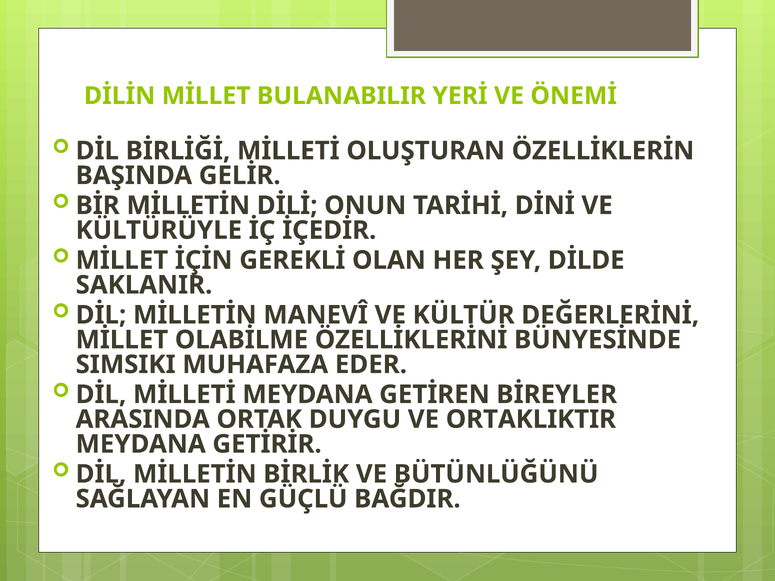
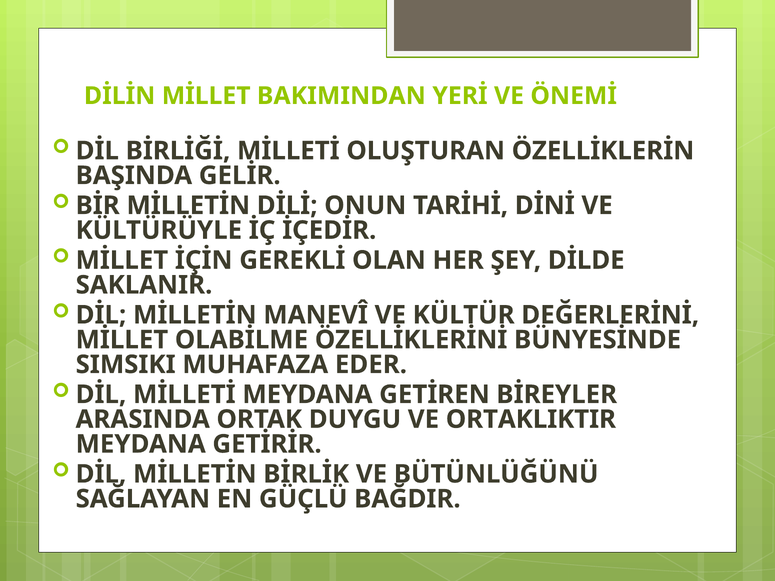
BULANABILIR: BULANABILIR -> BAKIMINDAN (341, 96)
